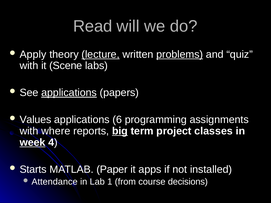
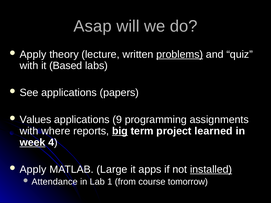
Read: Read -> Asap (93, 26)
lecture underline: present -> none (101, 54)
Scene: Scene -> Based (66, 66)
applications underline: present -> none (69, 93)
6: 6 -> 9 (117, 120)
classes: classes -> learned (214, 131)
Starts: Starts -> Apply (33, 170)
Paper: Paper -> Large (112, 170)
installed underline: none -> present (211, 170)
decisions: decisions -> tomorrow (188, 182)
